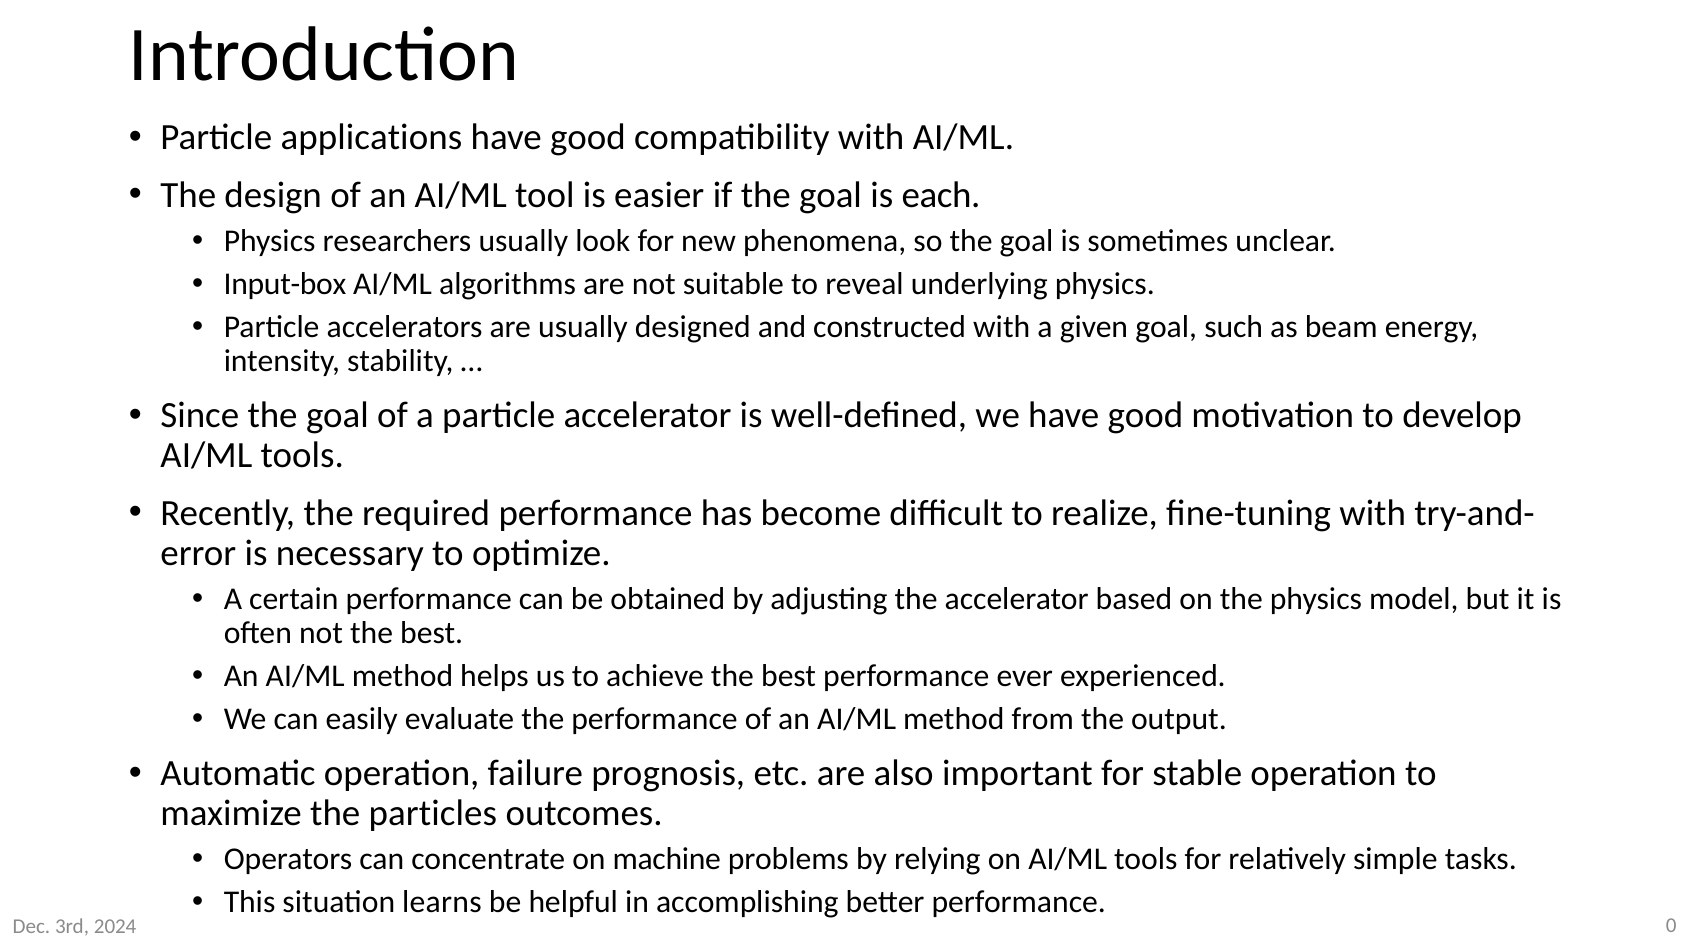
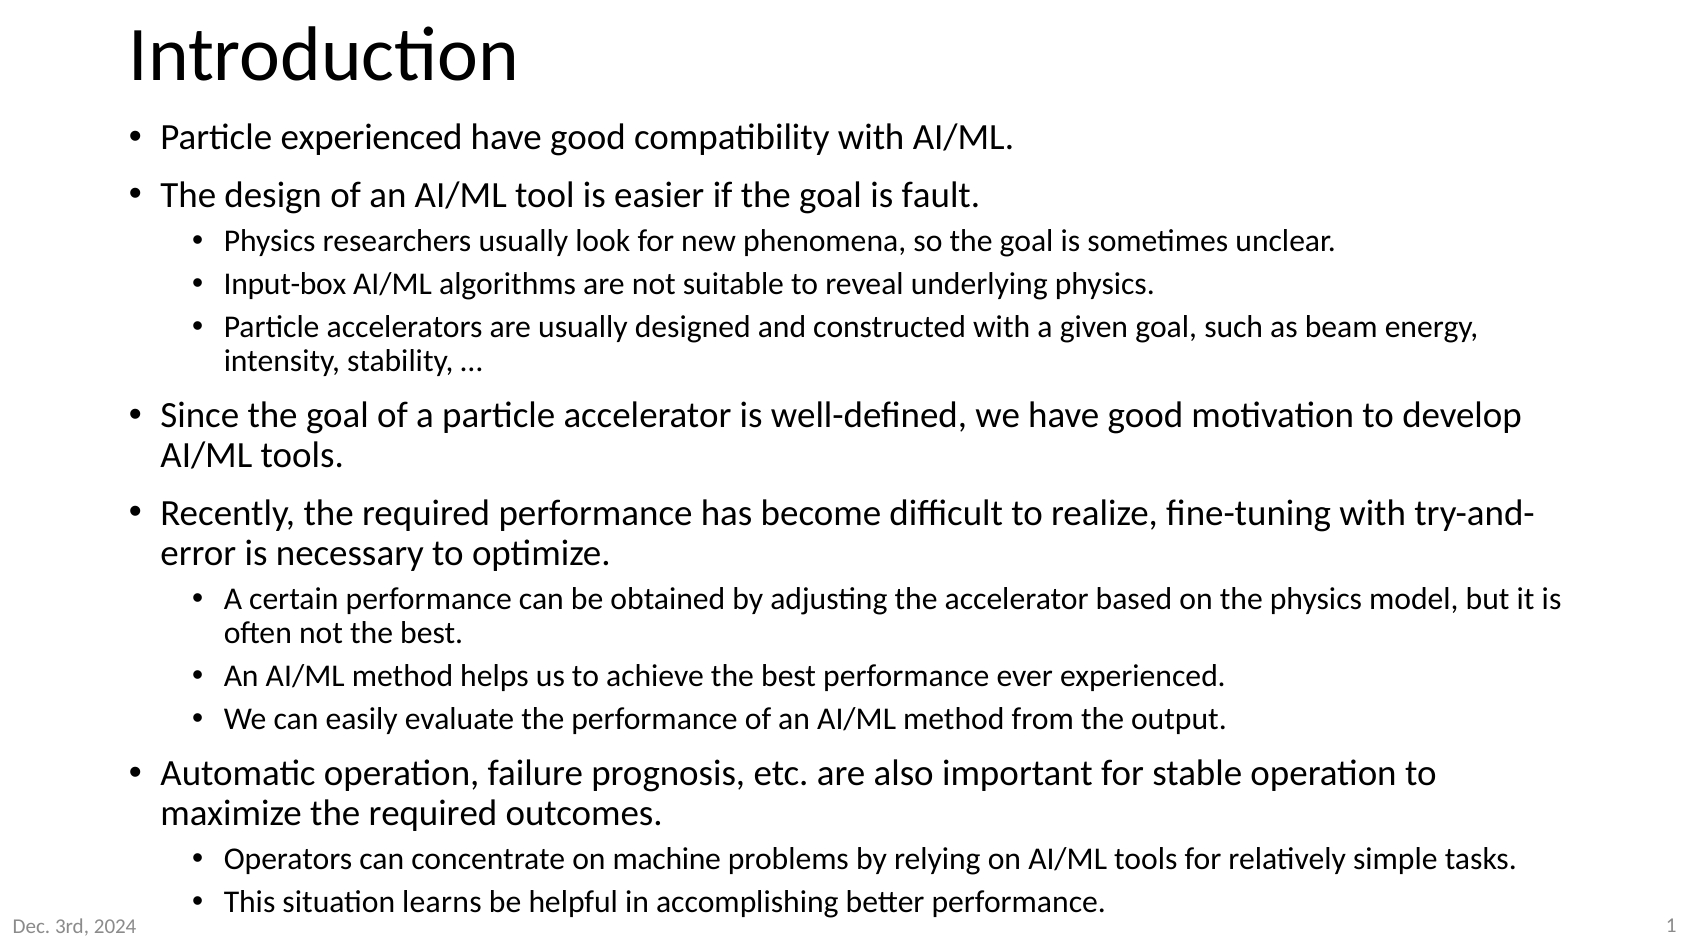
Particle applications: applications -> experienced (372, 138)
each: each -> fault (941, 195)
maximize the particles: particles -> required (433, 814)
0: 0 -> 1 (1671, 926)
